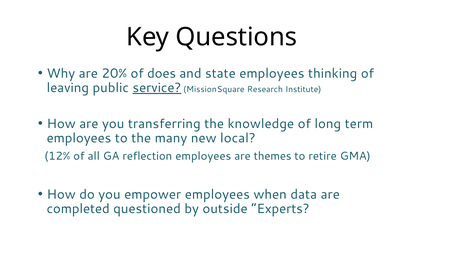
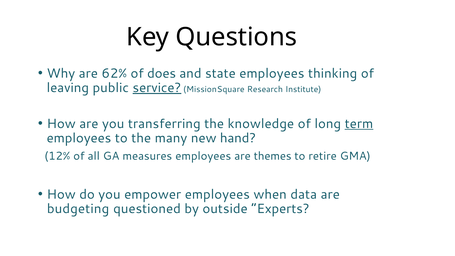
20%: 20% -> 62% (114, 73)
term underline: none -> present (359, 124)
local: local -> hand (238, 138)
reflection: reflection -> measures (147, 156)
completed: completed -> budgeting (78, 209)
